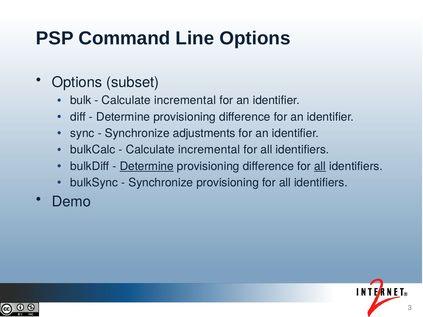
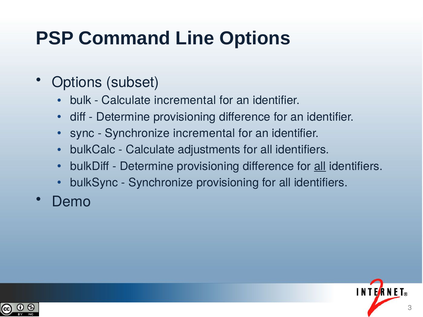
Synchronize adjustments: adjustments -> incremental (204, 133)
incremental: incremental -> adjustments (209, 150)
Determine underline: present -> none (147, 166)
